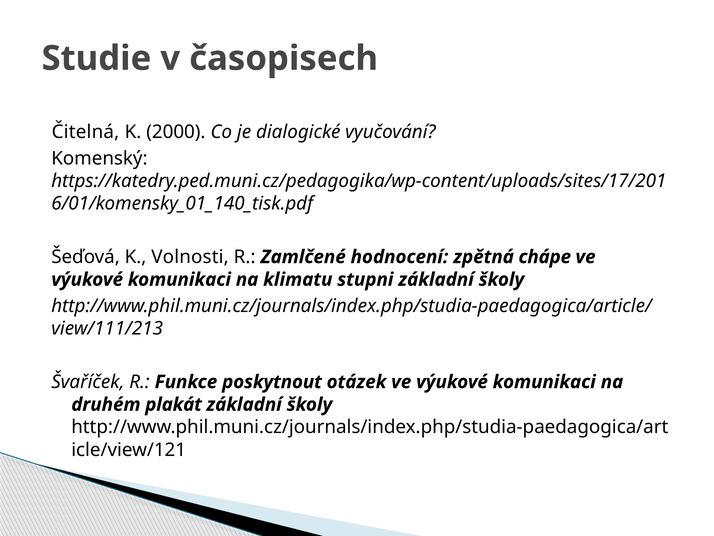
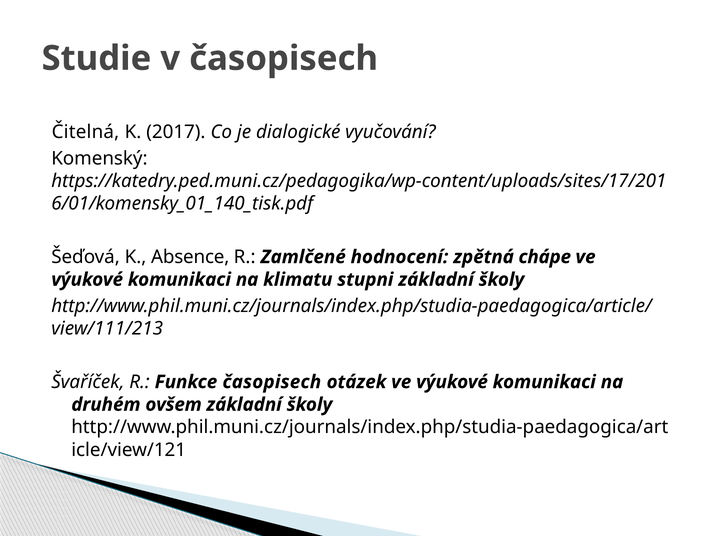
2000: 2000 -> 2017 (176, 132)
Volnosti: Volnosti -> Absence (190, 257)
Funkce poskytnout: poskytnout -> časopisech (272, 382)
plakát: plakát -> ovšem (174, 404)
